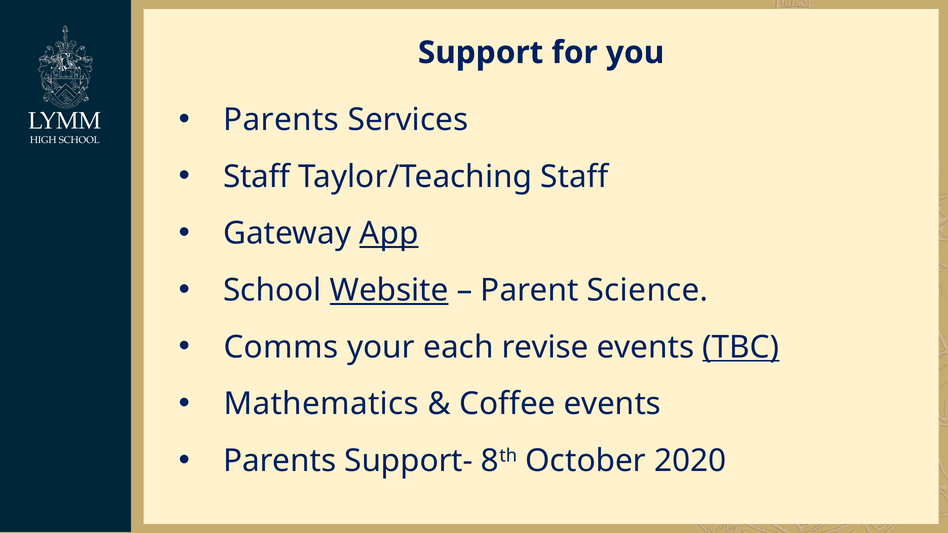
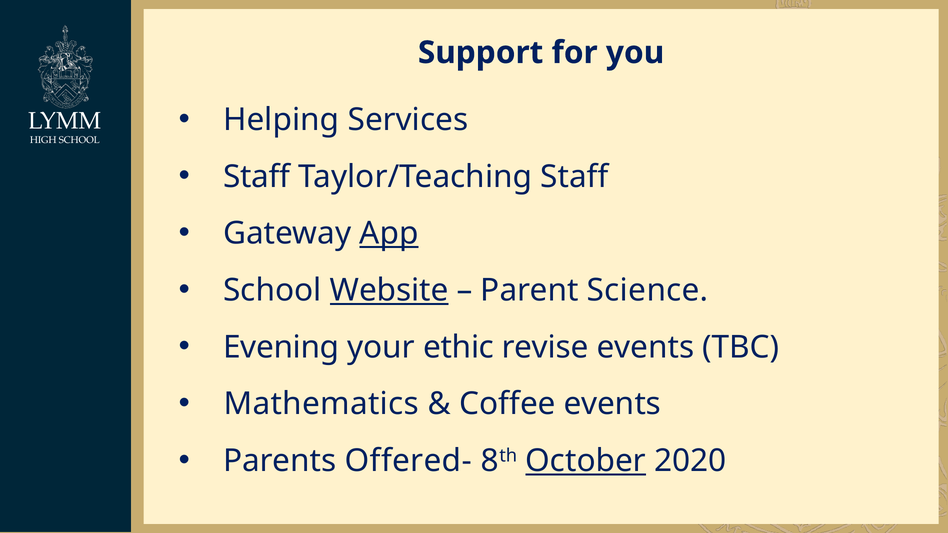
Parents: Parents -> Helping (281, 120)
Comms: Comms -> Evening (281, 347)
each: each -> ethic (459, 347)
TBC underline: present -> none (741, 347)
Support-: Support- -> Offered- (408, 461)
October underline: none -> present (586, 461)
